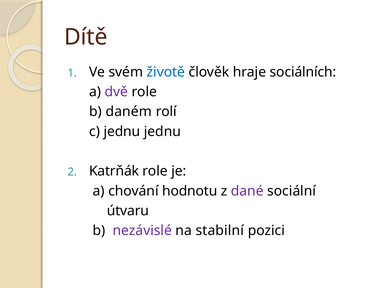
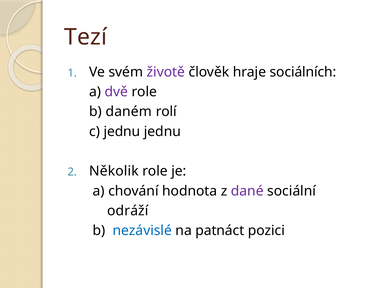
Dítě: Dítě -> Tezí (86, 37)
životě colour: blue -> purple (166, 72)
Katrňák: Katrňák -> Několik (114, 171)
hodnotu: hodnotu -> hodnota (190, 191)
útvaru: útvaru -> odráží (128, 211)
nezávislé colour: purple -> blue (142, 231)
stabilní: stabilní -> patnáct (220, 231)
